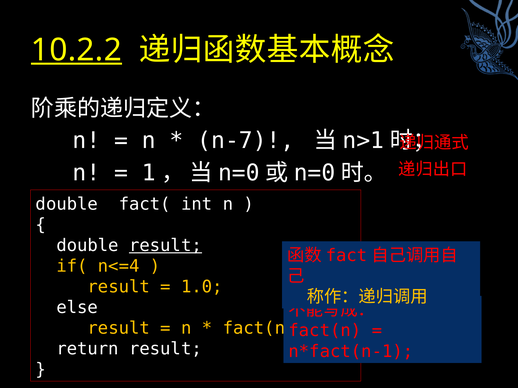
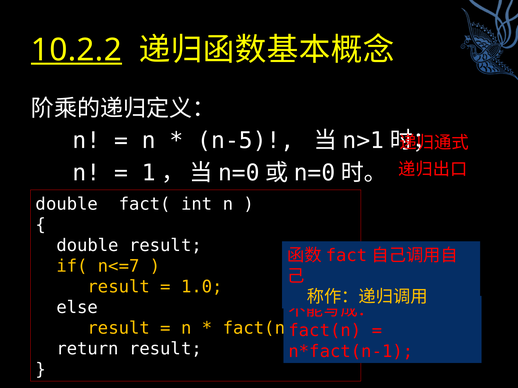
n-7: n-7 -> n-5 (246, 141)
result underline: present -> none (165, 246)
n<=4: n<=4 -> n<=7 (119, 266)
